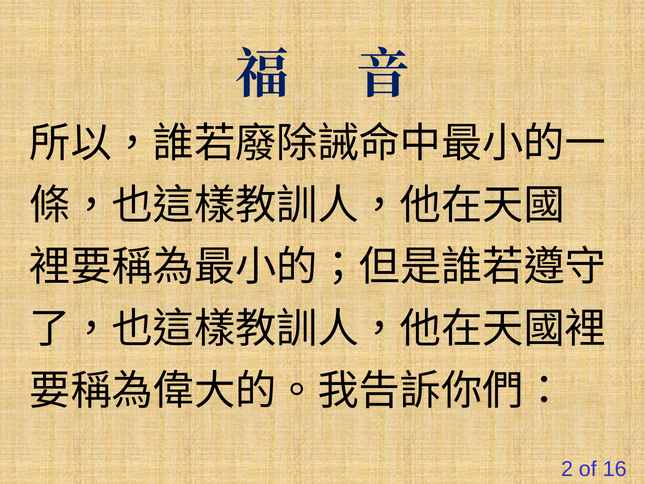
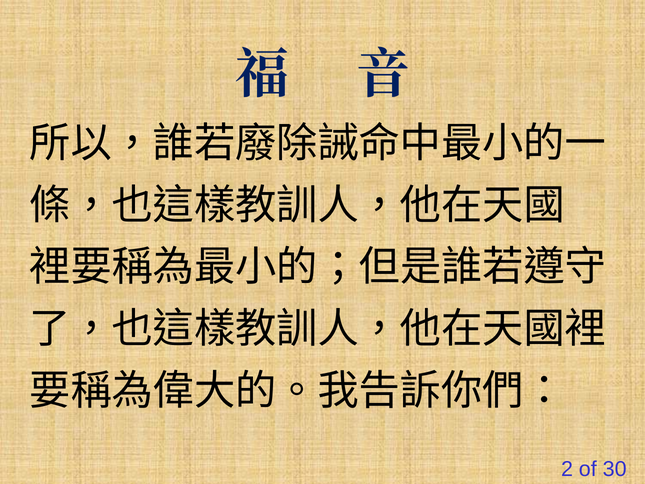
16: 16 -> 30 (615, 469)
